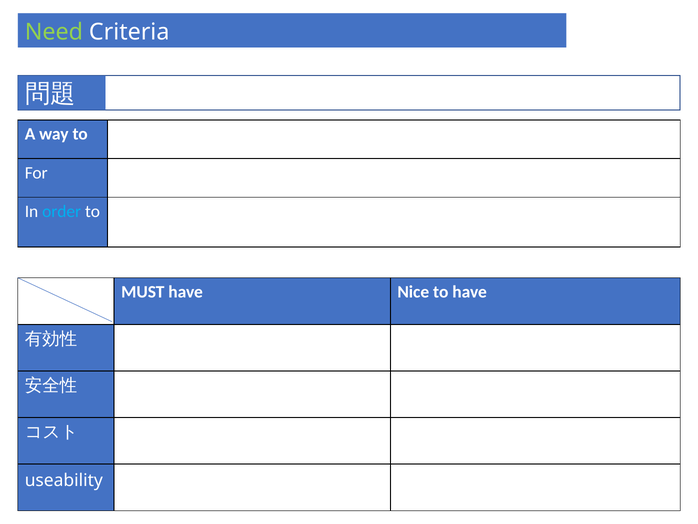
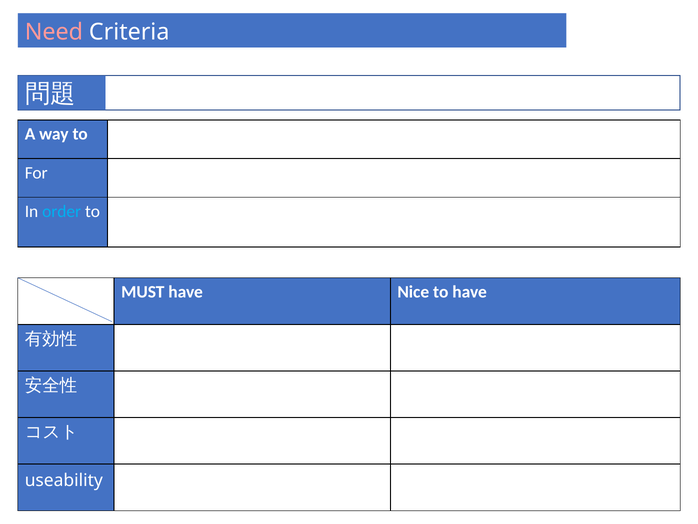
Need colour: light green -> pink (54, 32)
